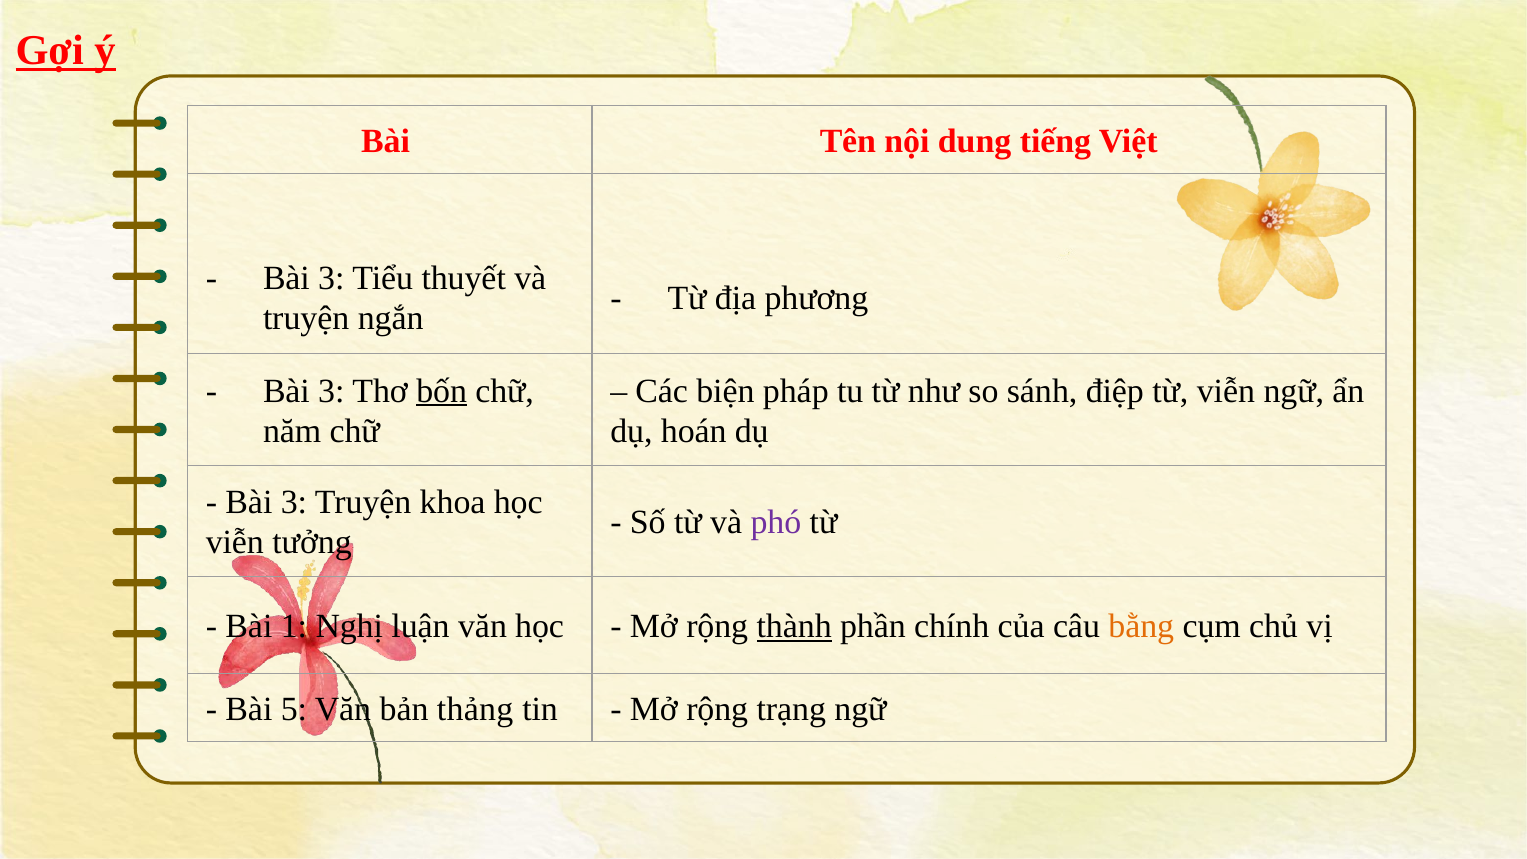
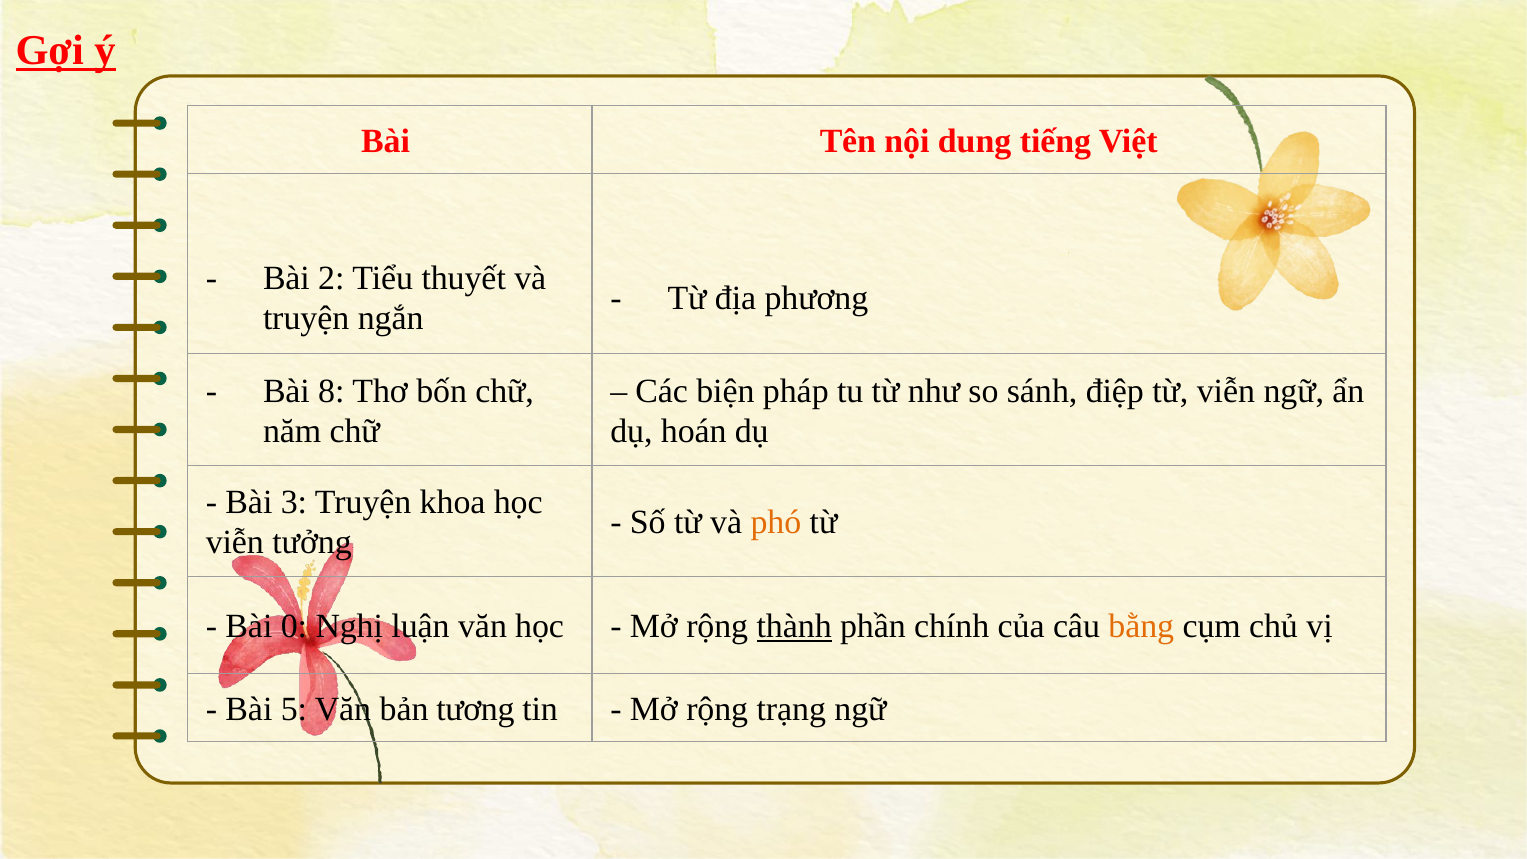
3: 3 -> 2 (331, 278)
3: 3 -> 8 (331, 391)
bốn underline: present -> none (442, 391)
phó colour: purple -> orange (776, 522)
1: 1 -> 0 (294, 627)
thảng: thảng -> tương (475, 709)
